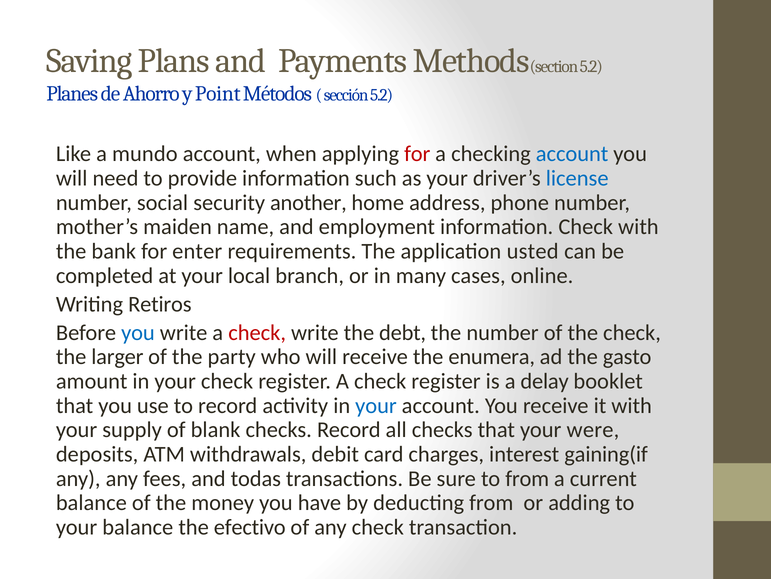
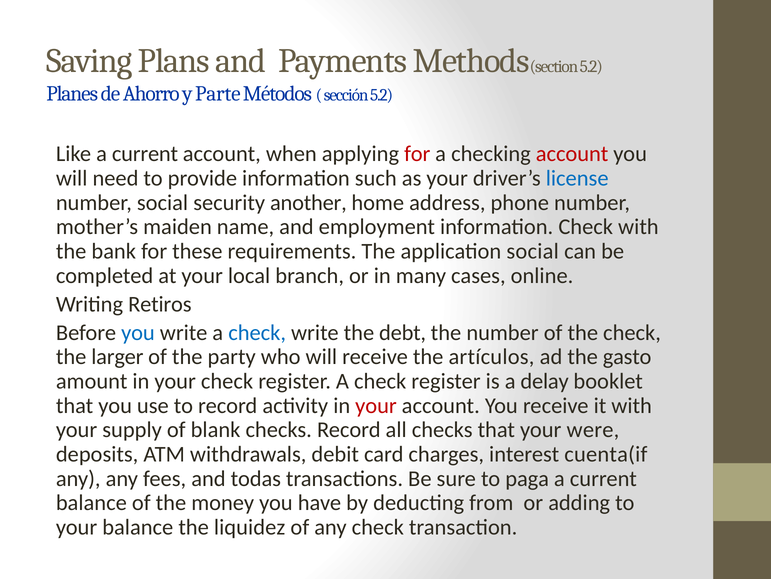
Point: Point -> Parte (218, 93)
Like a mundo: mundo -> current (145, 154)
account colour: blue -> red (572, 154)
enter: enter -> these (197, 251)
application usted: usted -> social (533, 251)
check colour: red -> blue (257, 332)
enumera: enumera -> artículos (491, 357)
your colour: blue -> red (376, 405)
gaining(if: gaining(if -> cuenta(if (606, 454)
to from: from -> paga (527, 478)
efectivo: efectivo -> liquidez (250, 527)
